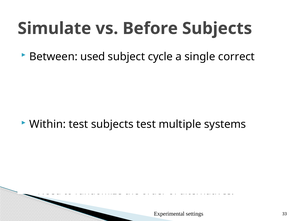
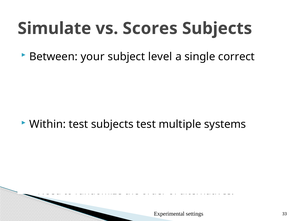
Before: Before -> Scores (150, 28)
used: used -> your (93, 56)
cycle: cycle -> level (160, 56)
